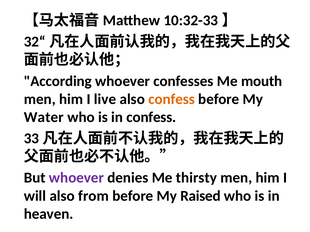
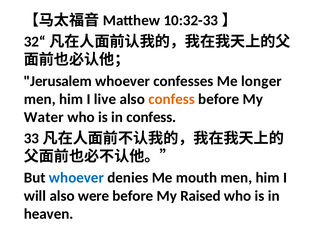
According: According -> Jerusalem (58, 81)
mouth: mouth -> longer (261, 81)
whoever colour: purple -> blue (76, 178)
thirsty: thirsty -> mouth (197, 178)
from: from -> were (94, 196)
